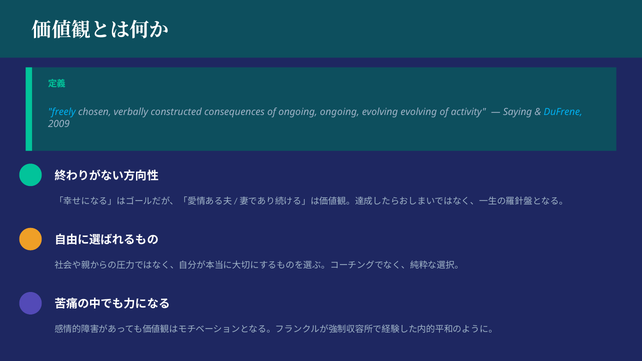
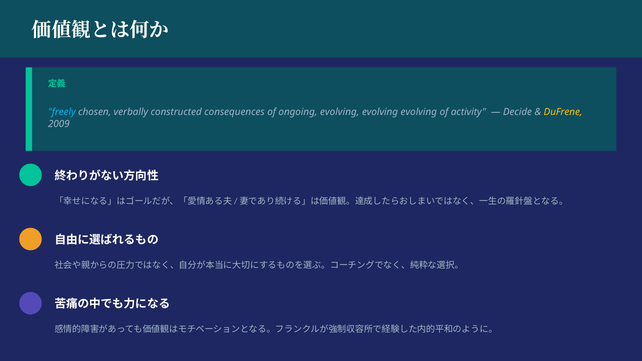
ongoing ongoing: ongoing -> evolving (340, 112)
Saying: Saying -> Decide (518, 112)
DuFrene colour: light blue -> yellow (563, 112)
